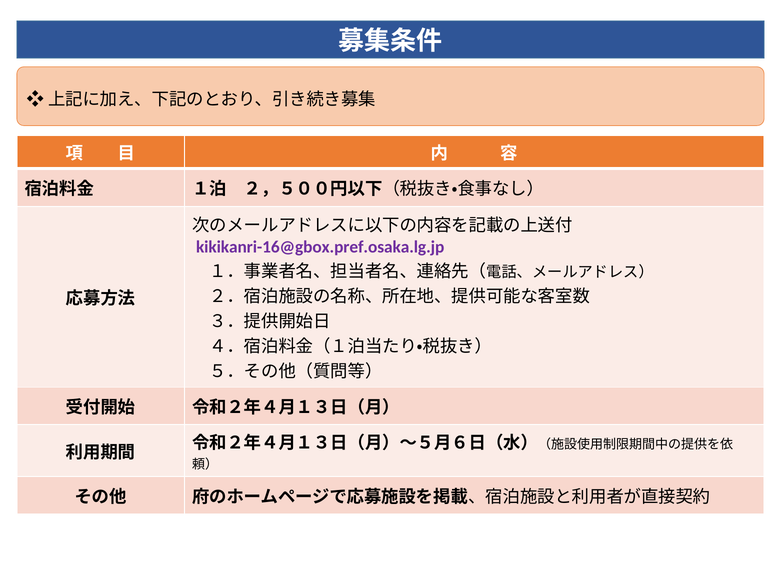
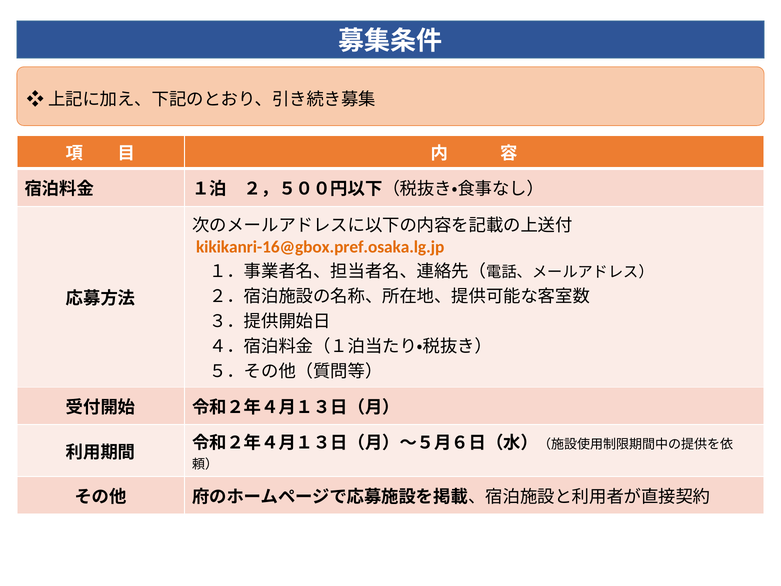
kikikanri-16@gbox.pref.osaka.lg.jp colour: purple -> orange (320, 247)
